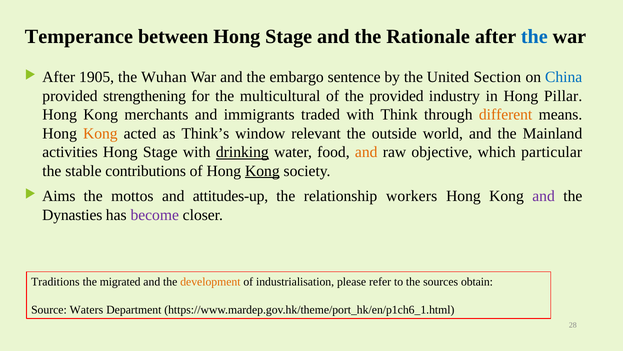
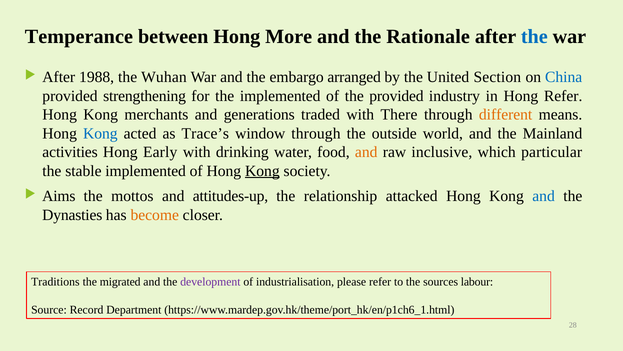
between Hong Stage: Stage -> More (289, 37)
1905: 1905 -> 1988 (97, 77)
sentence: sentence -> arranged (354, 77)
the multicultural: multicultural -> implemented (280, 96)
Hong Pillar: Pillar -> Refer (563, 96)
immigrants: immigrants -> generations (259, 115)
Think: Think -> There (399, 115)
Kong colour: orange -> blue (100, 133)
Think’s: Think’s -> Trace’s (205, 133)
window relevant: relevant -> through (316, 133)
Stage: Stage -> Early (160, 152)
drinking underline: present -> none (242, 152)
objective: objective -> inclusive (442, 152)
stable contributions: contributions -> implemented (146, 171)
workers: workers -> attacked (412, 196)
and colour: purple -> blue (544, 196)
become colour: purple -> orange (155, 215)
development colour: orange -> purple (210, 282)
obtain: obtain -> labour (477, 282)
Waters: Waters -> Record (87, 310)
